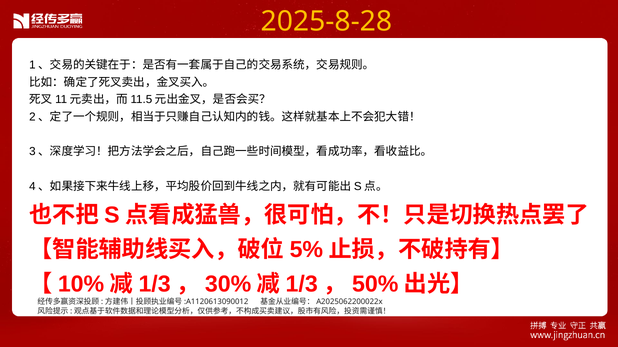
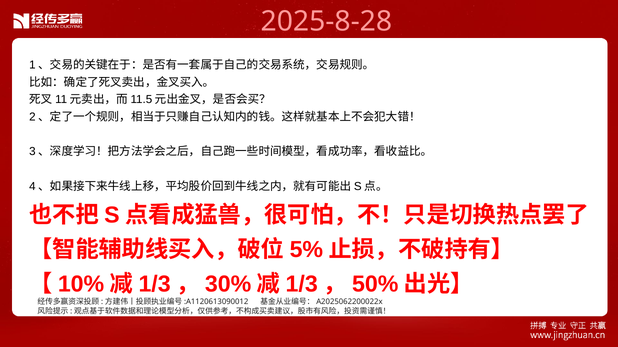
2025-8-28 colour: yellow -> pink (326, 21)
